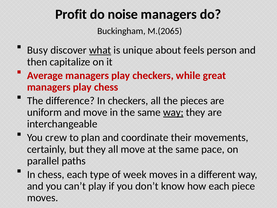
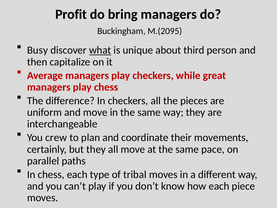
noise: noise -> bring (123, 14)
M.(2065: M.(2065 -> M.(2095 (165, 31)
feels: feels -> third (194, 50)
way underline: present -> none (173, 112)
week: week -> tribal (135, 174)
